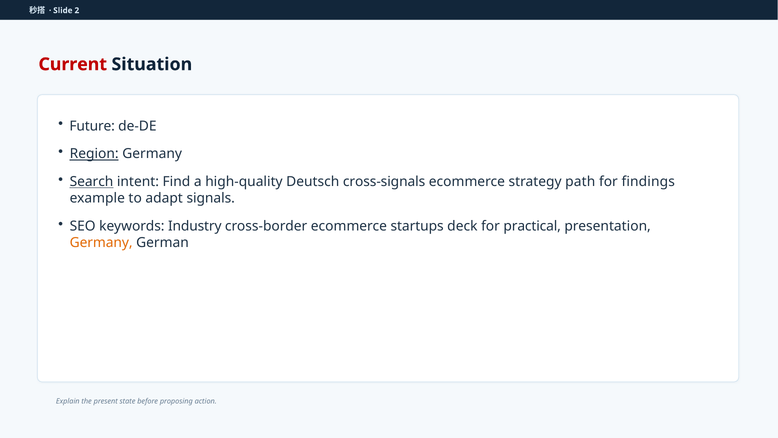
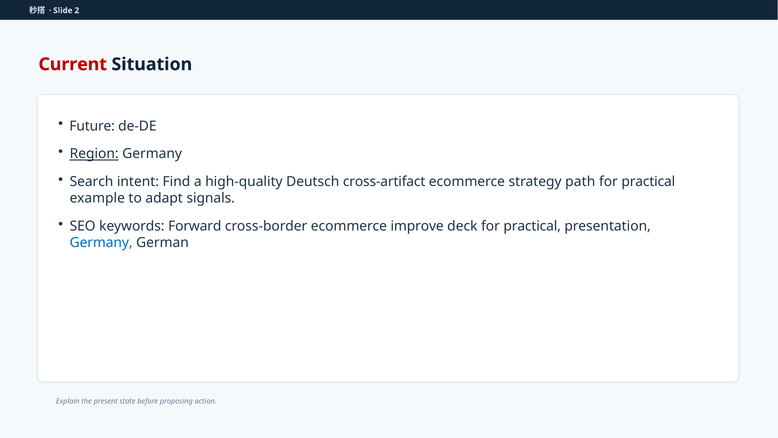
Search underline: present -> none (92, 182)
cross-signals: cross-signals -> cross-artifact (384, 182)
findings: findings -> practical (648, 182)
Industry: Industry -> Forward (195, 226)
startups: startups -> improve (417, 226)
Germany colour: orange -> blue (101, 243)
